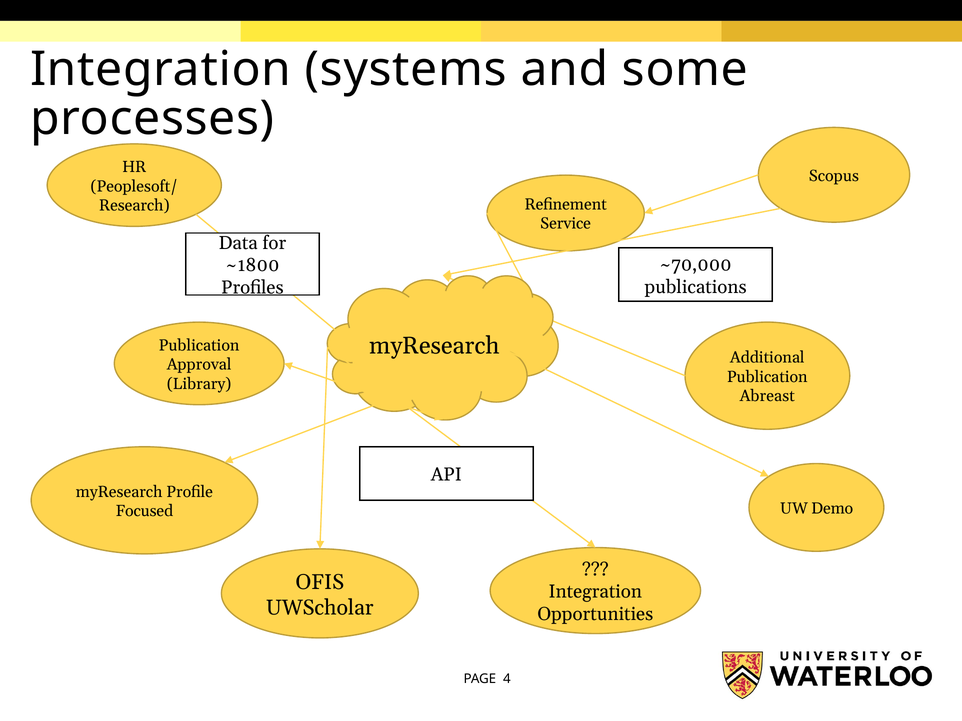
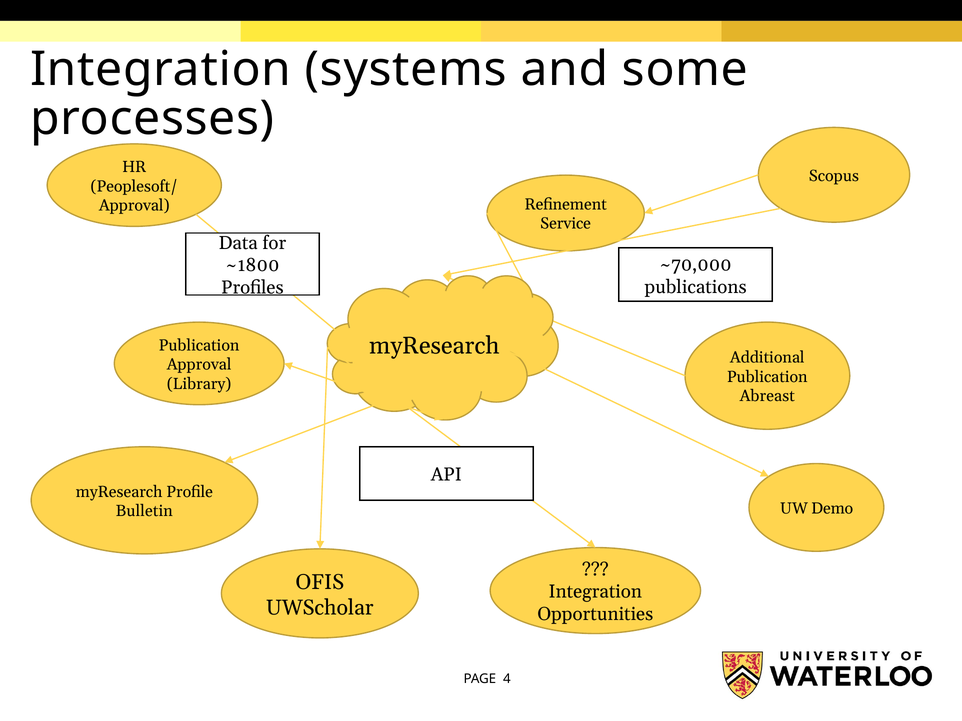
Research: Research -> Approval (134, 206)
Focused: Focused -> Bulletin (144, 511)
